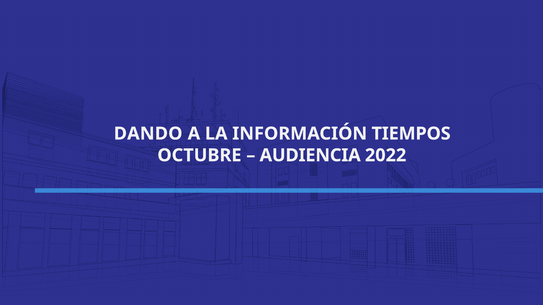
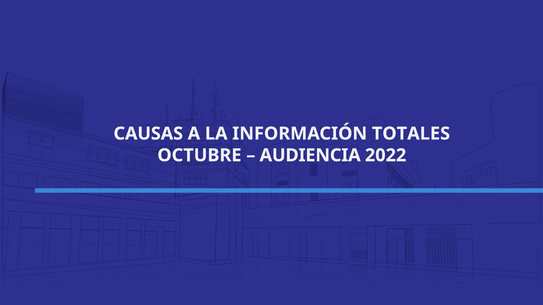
DANDO: DANDO -> CAUSAS (148, 134)
TIEMPOS: TIEMPOS -> TOTALES (411, 134)
